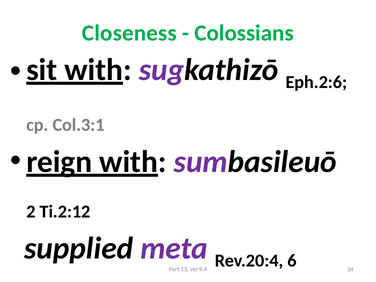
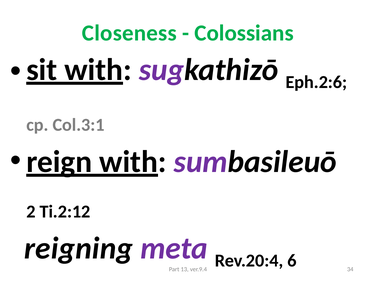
supplied: supplied -> reigning (79, 248)
